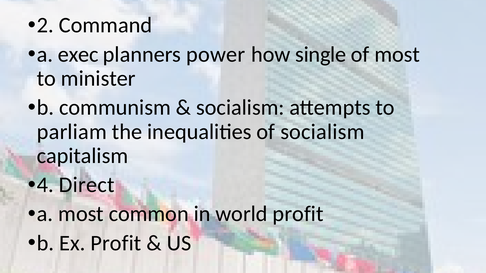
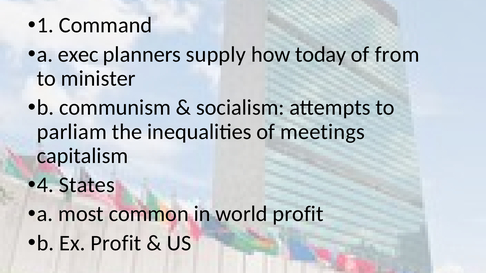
2: 2 -> 1 (45, 25)
power: power -> supply (216, 54)
single: single -> today (321, 54)
of most: most -> from (397, 54)
of socialism: socialism -> meetings (322, 132)
Direct: Direct -> States (87, 185)
